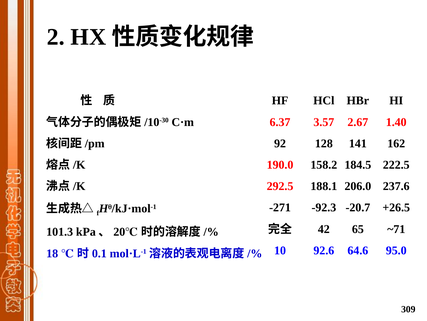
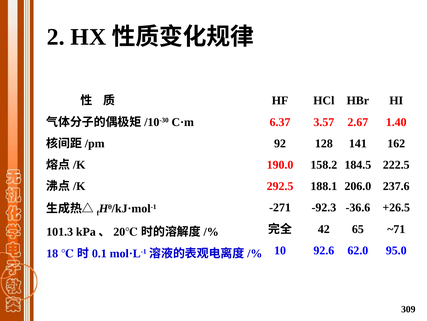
-20.7: -20.7 -> -36.6 (358, 207)
64.6: 64.6 -> 62.0 (358, 250)
